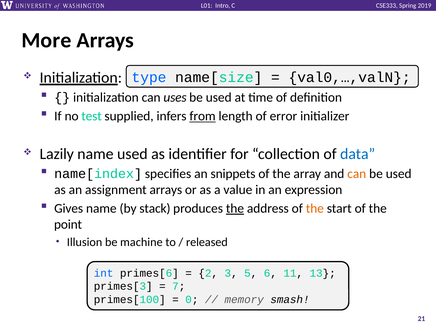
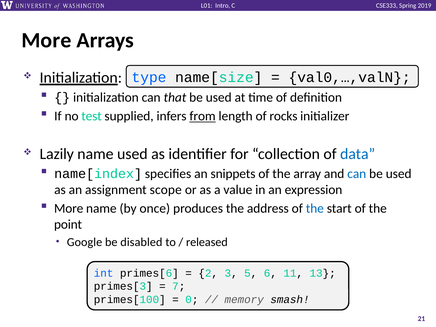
uses: uses -> that (175, 98)
error: error -> rocks (283, 116)
can colour: orange -> blue (357, 174)
assignment arrays: arrays -> scope (166, 190)
Gives: Gives -> More (69, 208)
stack: stack -> once (155, 208)
the underline: present -> none (235, 208)
the colour: orange -> blue (315, 208)
Illusion: Illusion -> Google (85, 242)
machine: machine -> disabled (141, 242)
